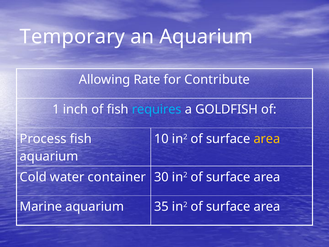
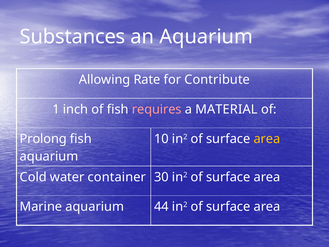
Temporary: Temporary -> Substances (73, 37)
requires colour: light blue -> pink (157, 109)
GOLDFISH: GOLDFISH -> MATERIAL (226, 109)
Process: Process -> Prolong (43, 139)
35: 35 -> 44 (161, 207)
